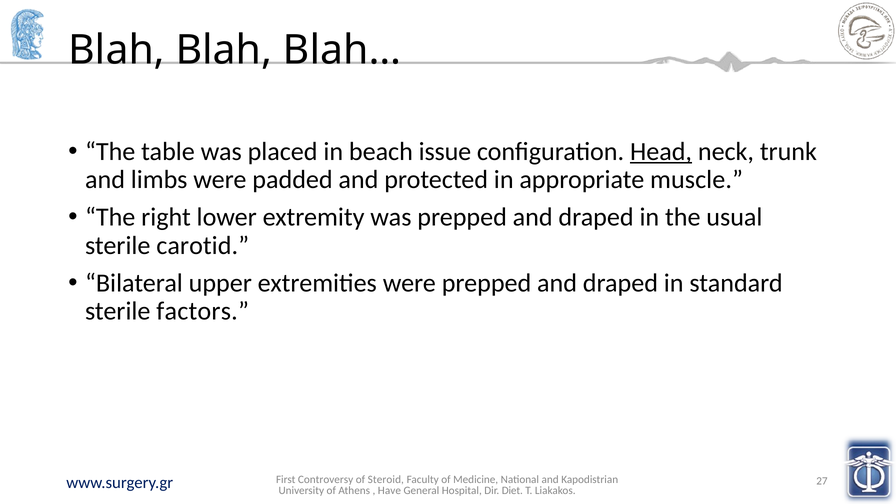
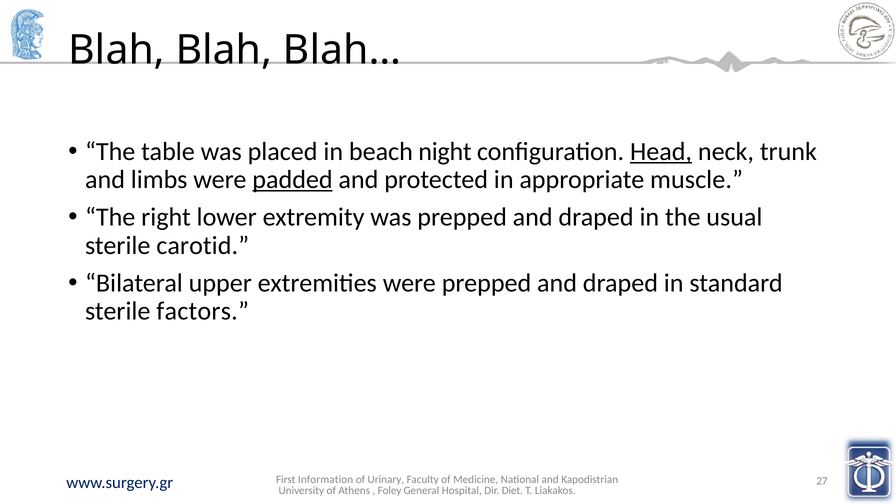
issue: issue -> night (445, 151)
padded underline: none -> present (293, 180)
Controversy: Controversy -> Information (326, 480)
Steroid: Steroid -> Urinary (386, 480)
Have: Have -> Foley (390, 491)
